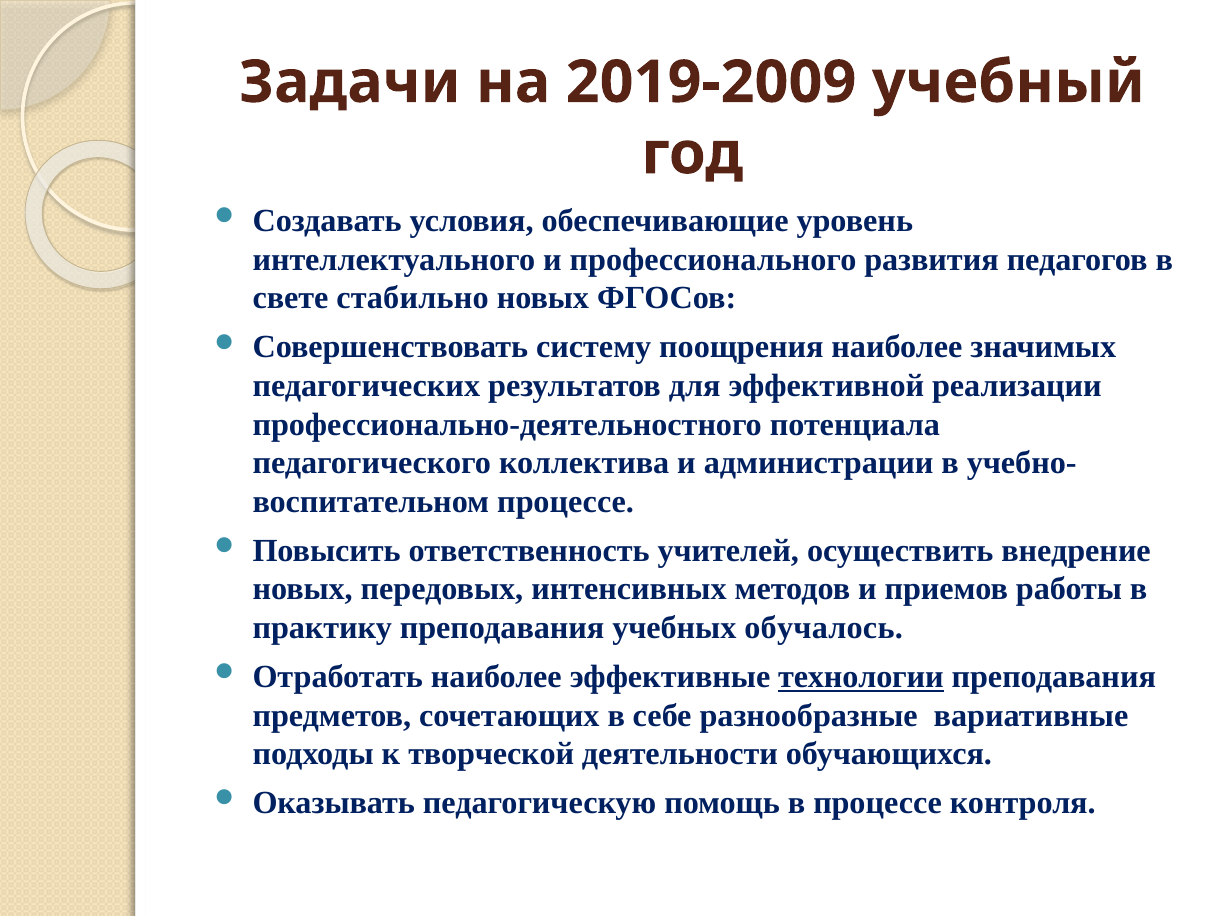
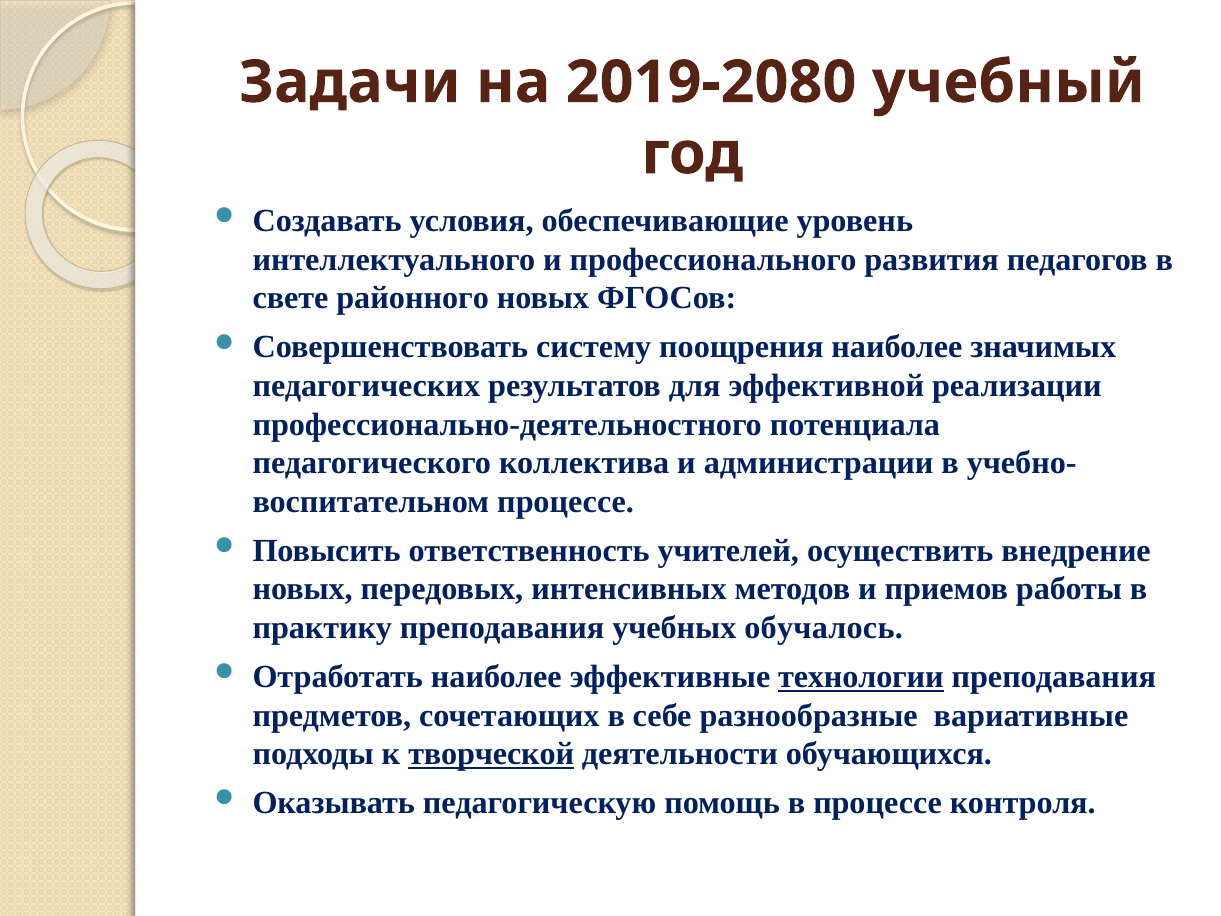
2019-2009: 2019-2009 -> 2019-2080 (711, 82)
стабильно: стабильно -> районного (413, 298)
творческой underline: none -> present (491, 754)
